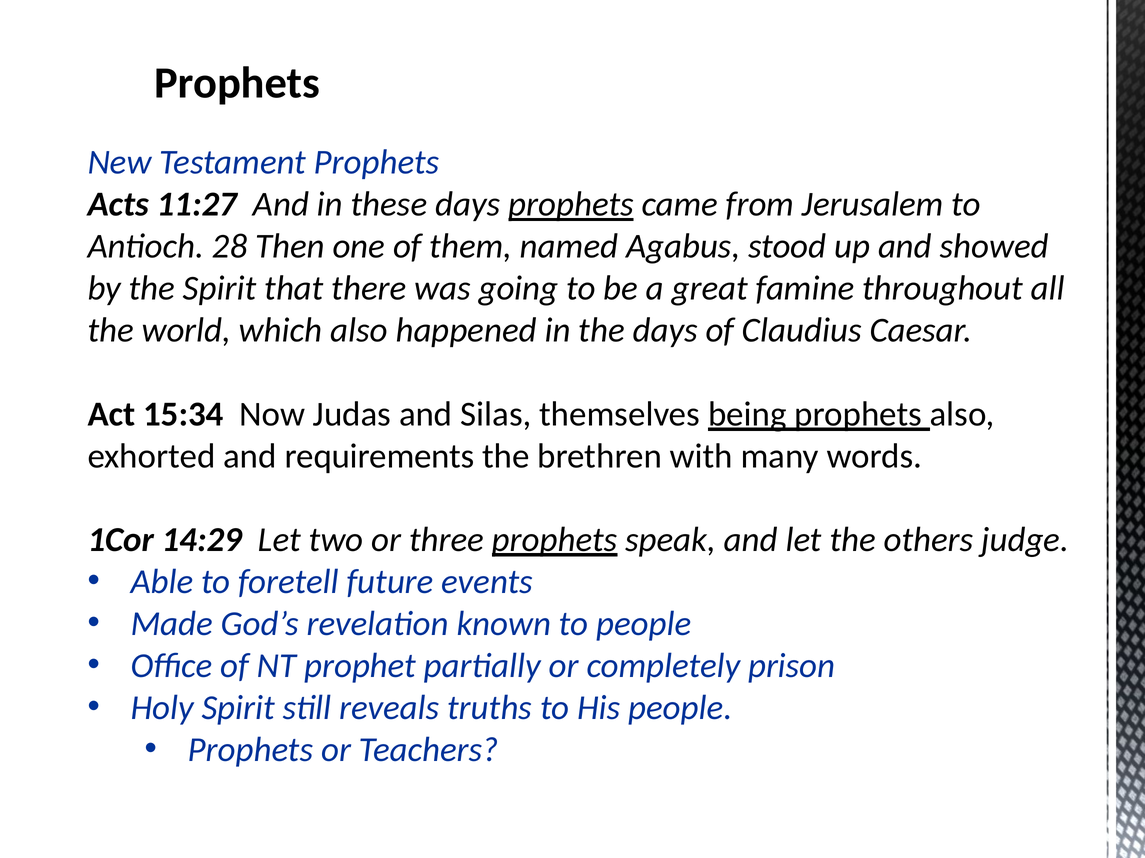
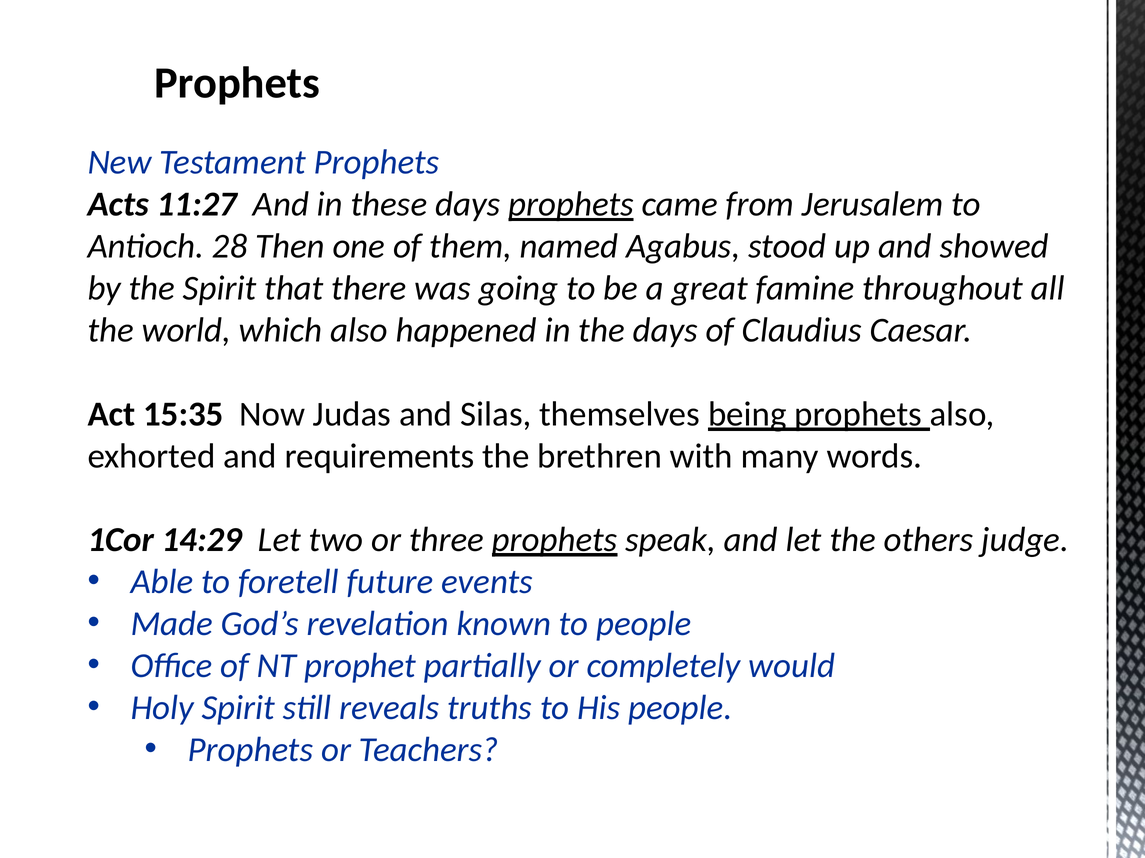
15:34: 15:34 -> 15:35 (183, 414)
prison: prison -> would (792, 666)
